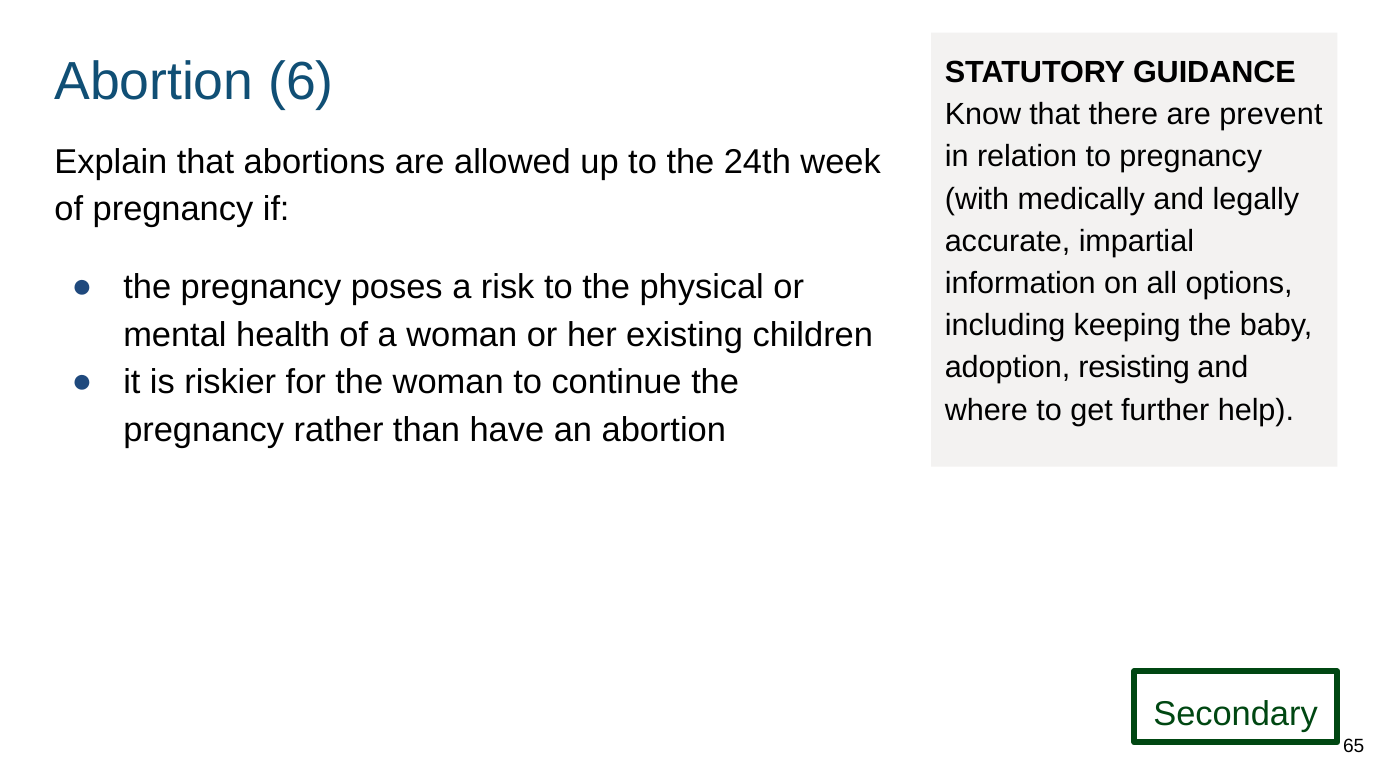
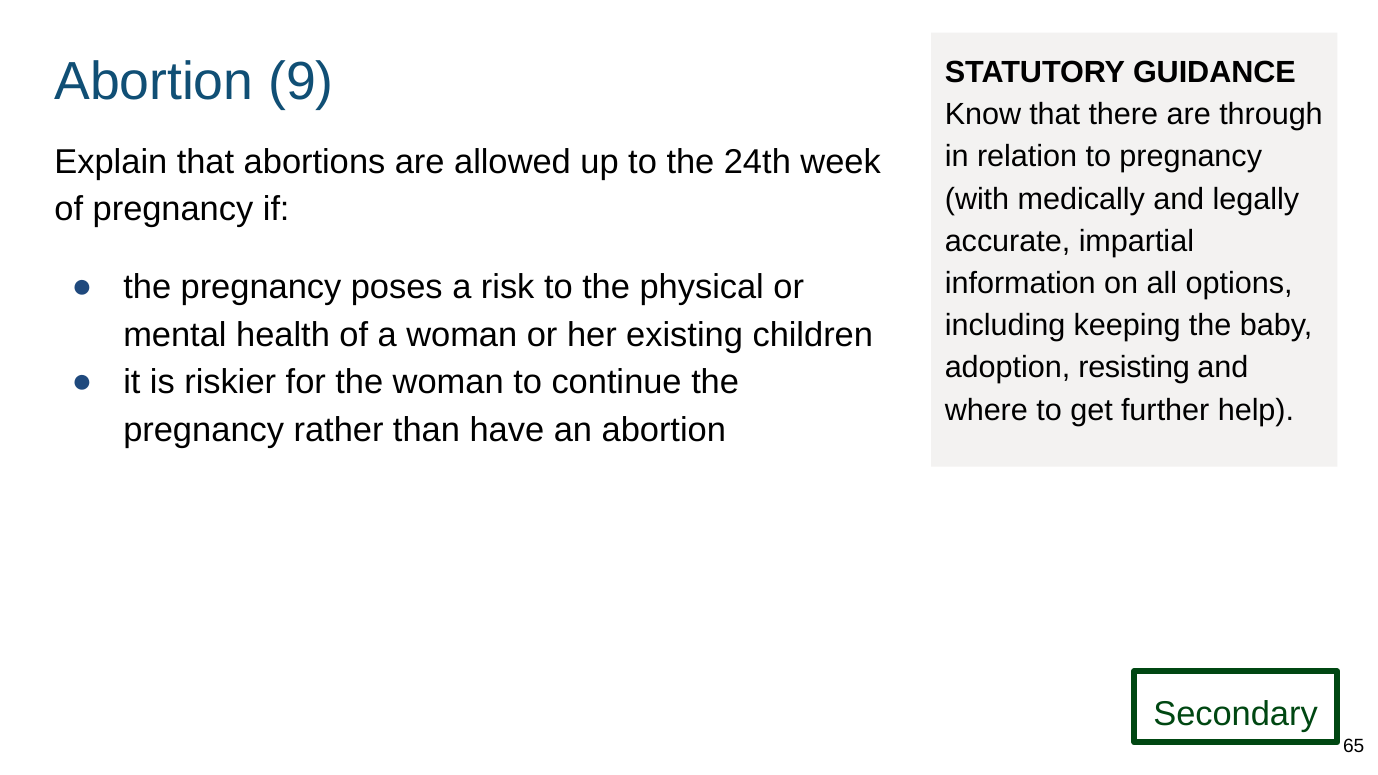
6: 6 -> 9 (301, 82)
prevent: prevent -> through (1271, 115)
